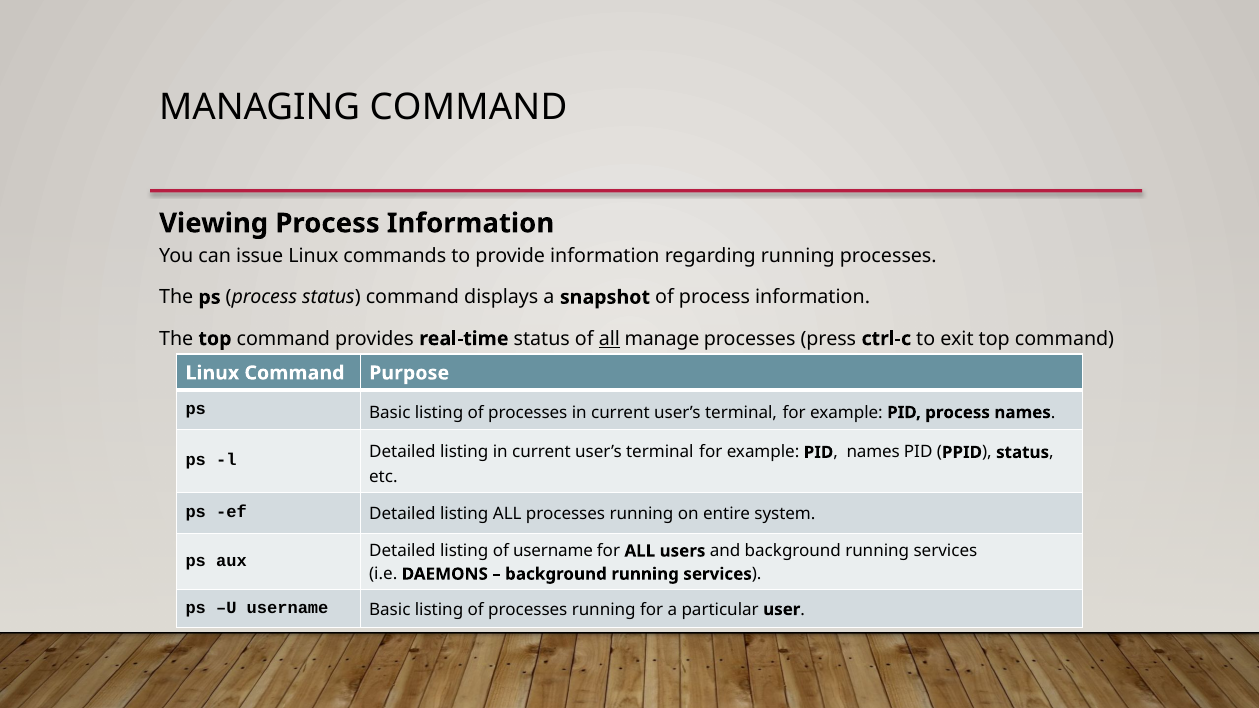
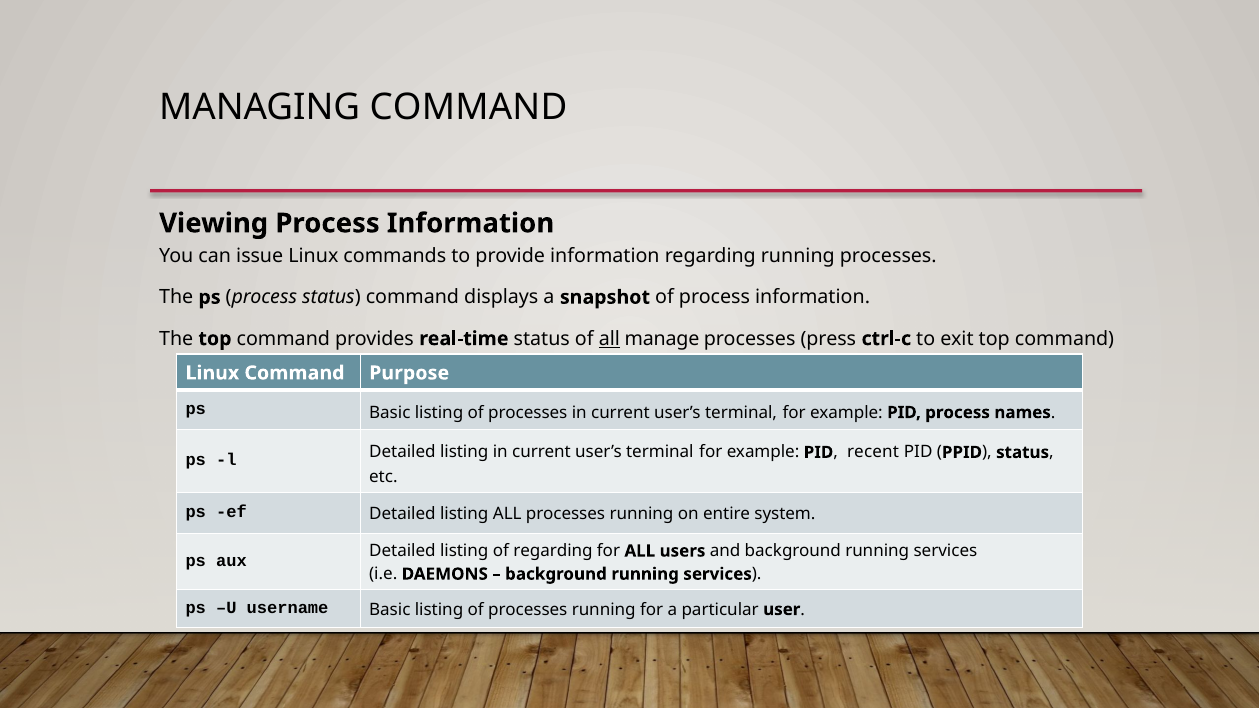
PID names: names -> recent (873, 452)
of username: username -> regarding (553, 551)
